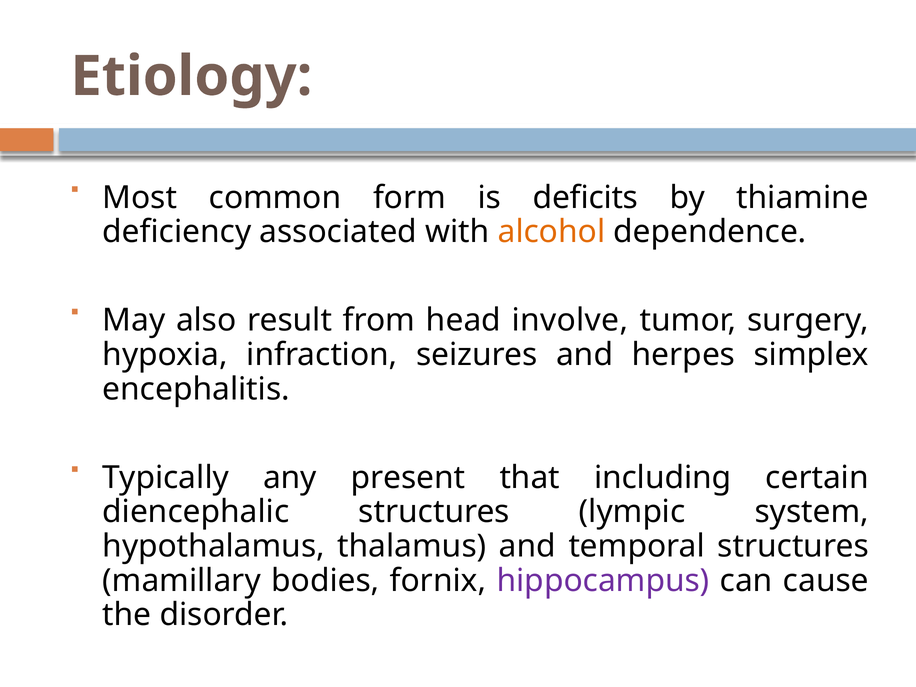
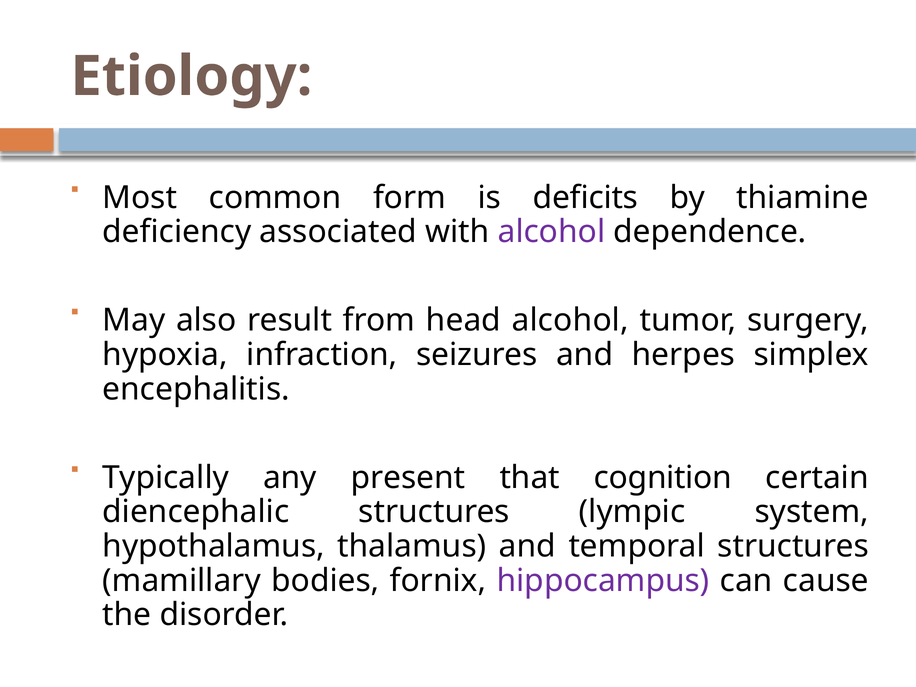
alcohol colour: orange -> purple (551, 232)
head involve: involve -> alcohol (570, 320)
including: including -> cognition (663, 478)
